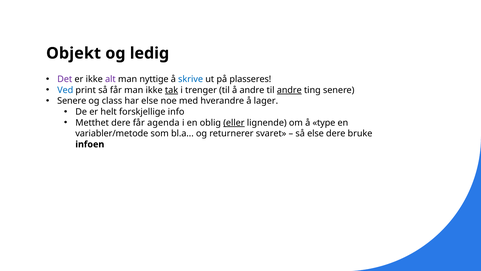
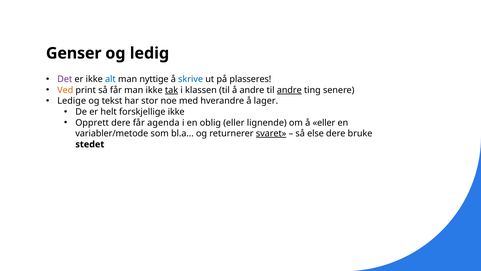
Objekt: Objekt -> Genser (74, 53)
alt colour: purple -> blue (110, 79)
Ved colour: blue -> orange (65, 90)
trenger: trenger -> klassen (201, 90)
Senere: Senere -> Ledige (72, 101)
class: class -> tekst (112, 101)
har else: else -> stor (150, 101)
forskjellige info: info -> ikke (176, 112)
Metthet: Metthet -> Opprett (92, 122)
eller underline: present -> none (234, 122)
å type: type -> eller (324, 122)
svaret underline: none -> present (271, 133)
infoen: infoen -> stedet (90, 144)
